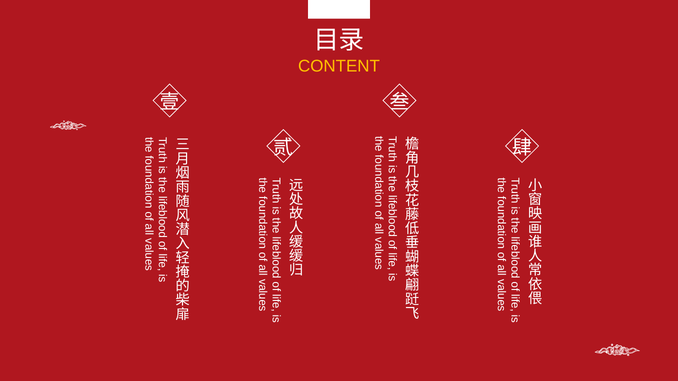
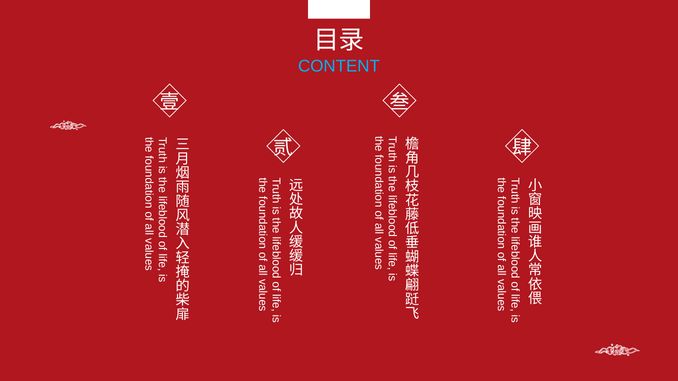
CONTENT colour: yellow -> light blue (339, 66)
